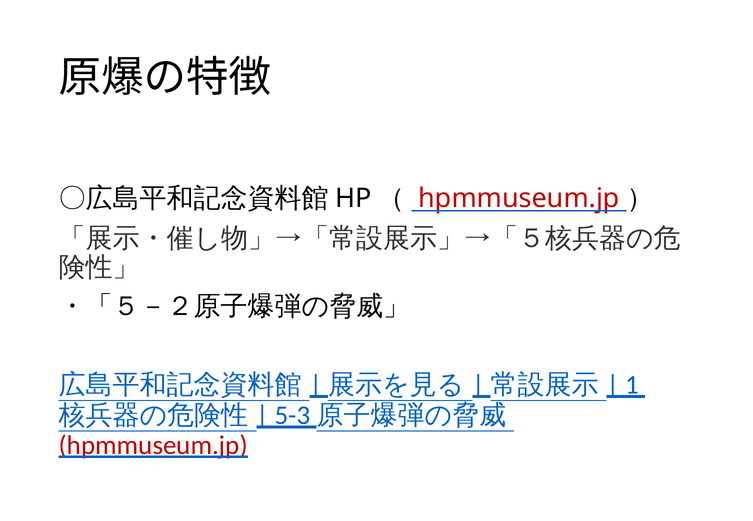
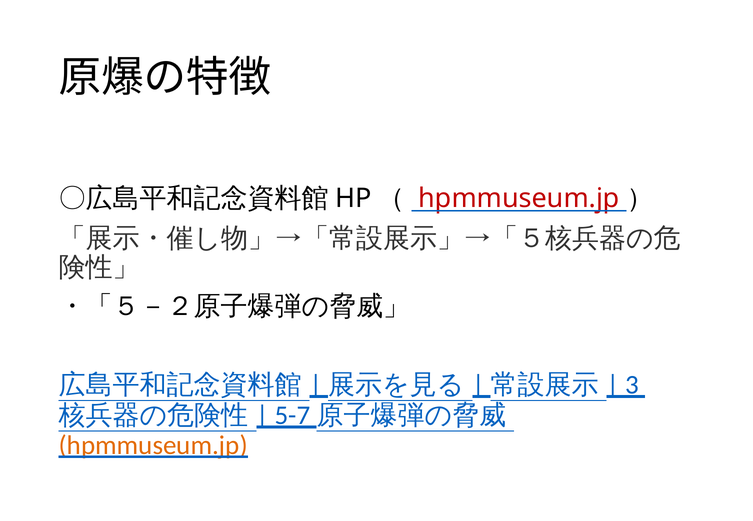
1: 1 -> 3 (632, 385)
5-3: 5-3 -> 5-7 (293, 416)
hpmmuseum.jp colour: red -> orange (153, 446)
